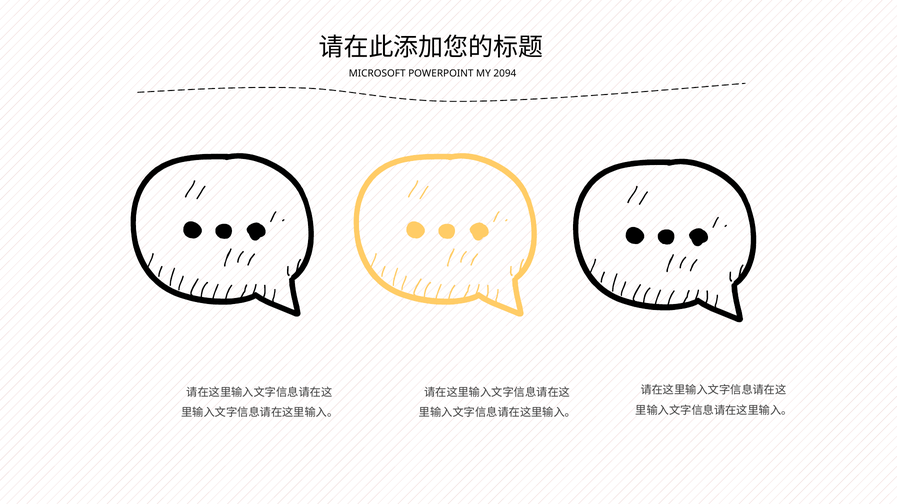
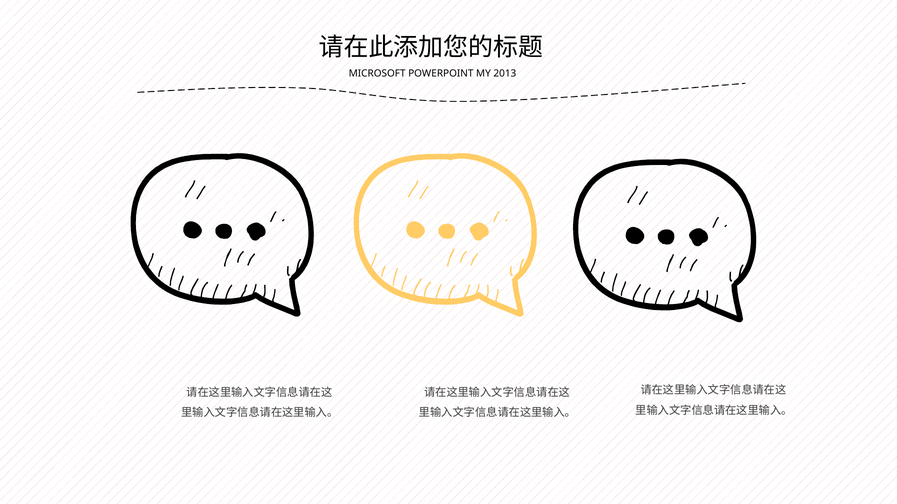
2094: 2094 -> 2013 (505, 73)
